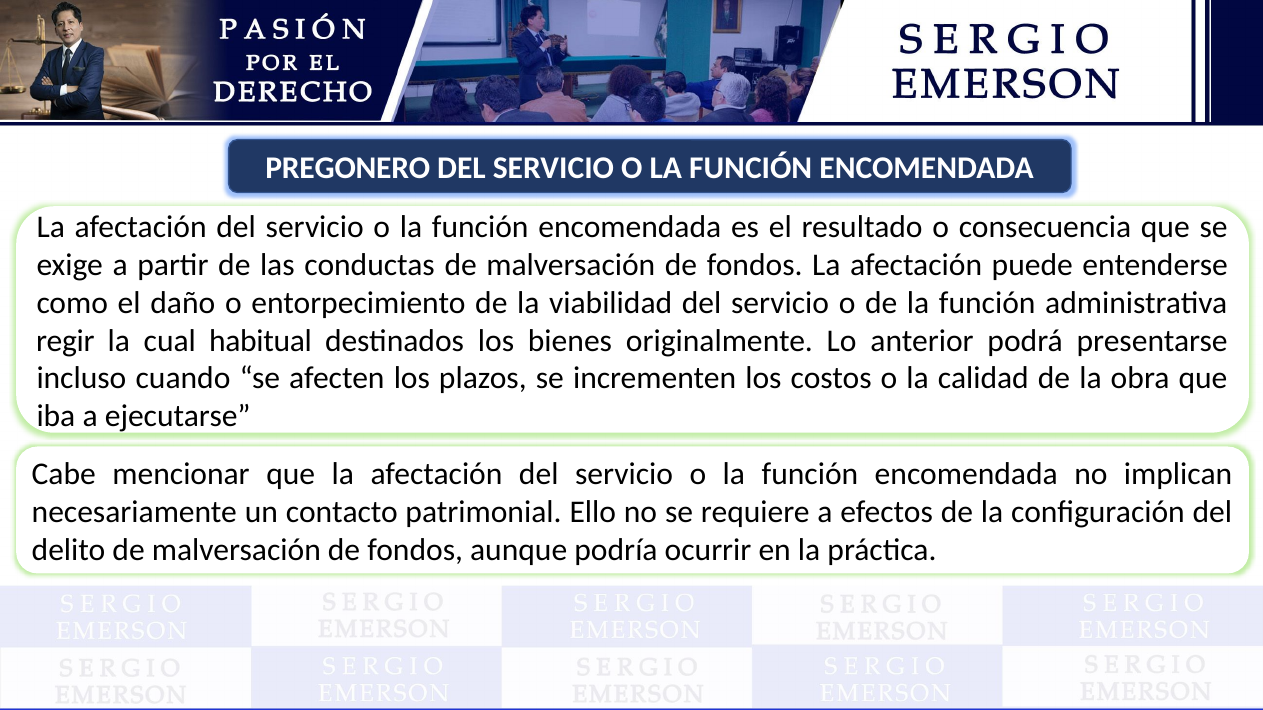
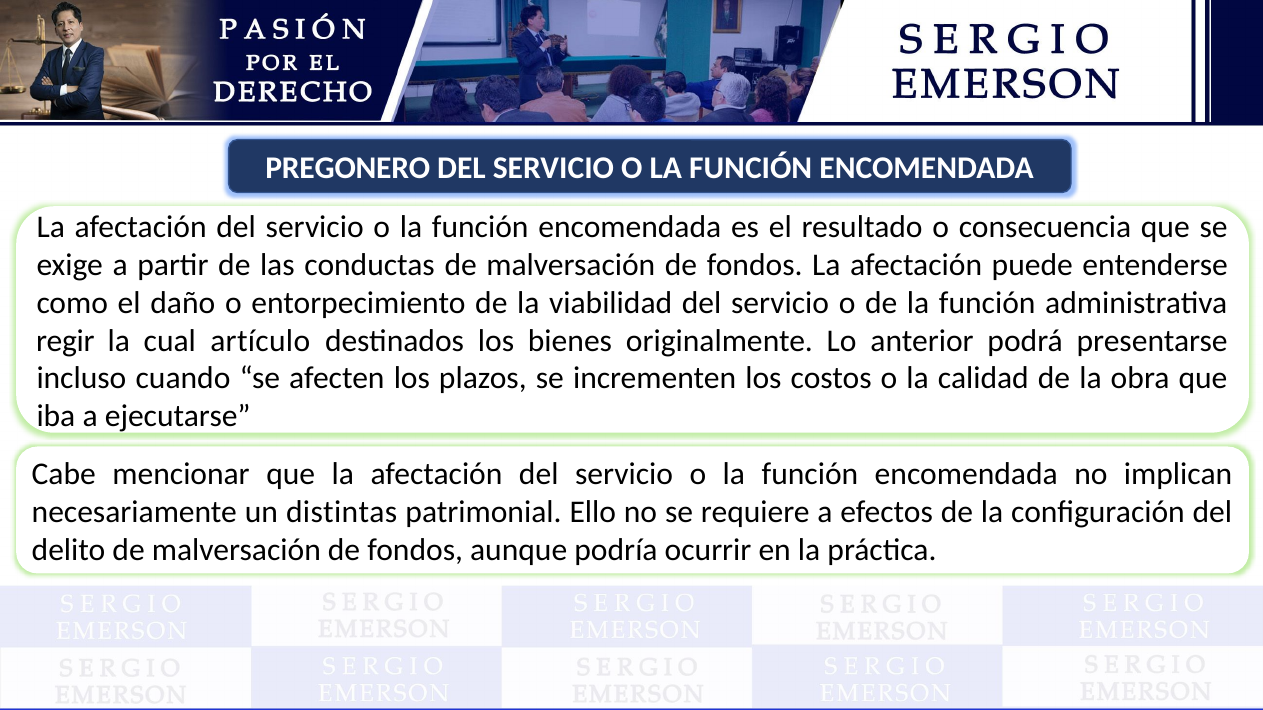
habitual: habitual -> artículo (260, 341)
contacto: contacto -> distintas (342, 512)
